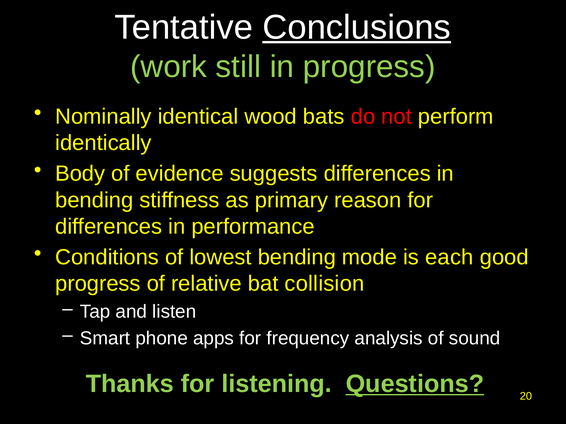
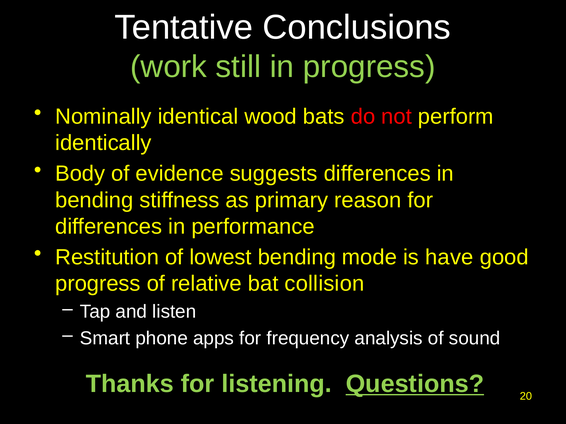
Conclusions underline: present -> none (357, 27)
Conditions: Conditions -> Restitution (107, 258)
each: each -> have (449, 258)
